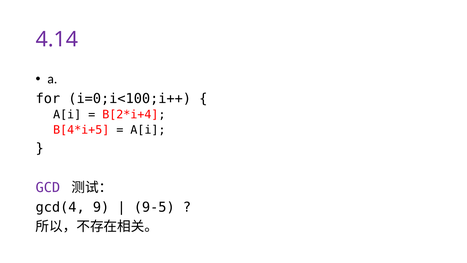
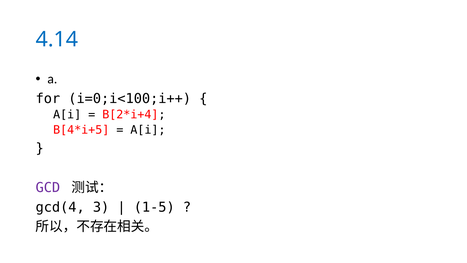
4.14 colour: purple -> blue (57, 39)
9: 9 -> 3 (101, 207)
9-5: 9-5 -> 1-5 (154, 207)
